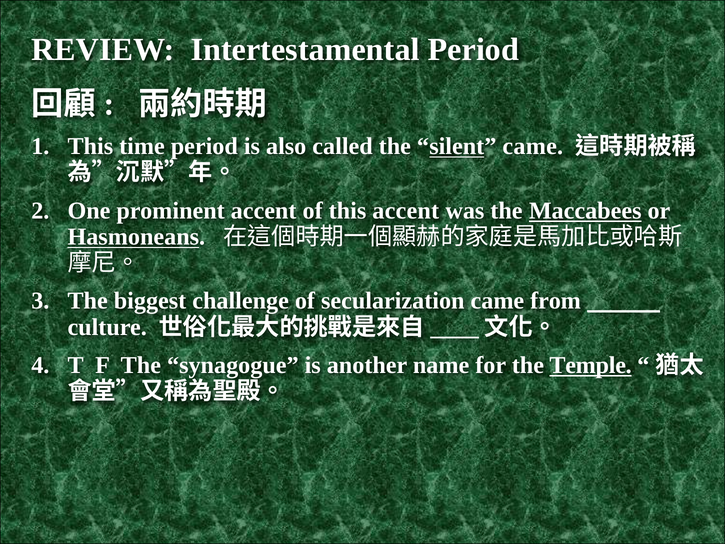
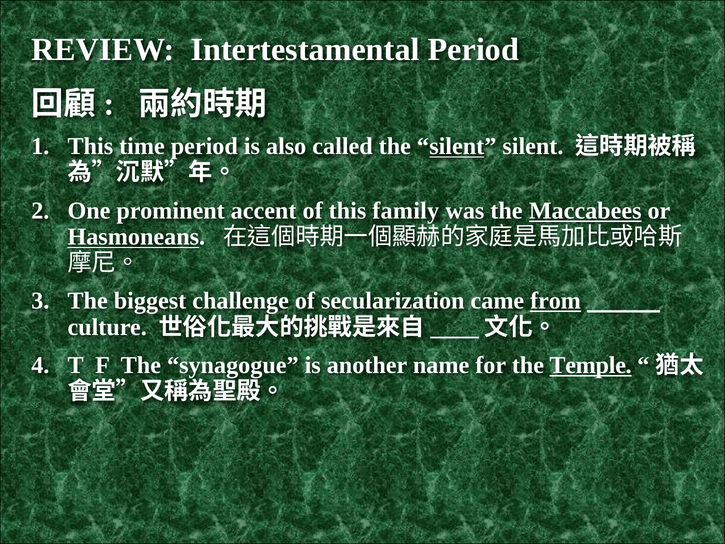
silent came: came -> silent (533, 146)
this accent: accent -> family (406, 211)
from underline: none -> present (556, 301)
